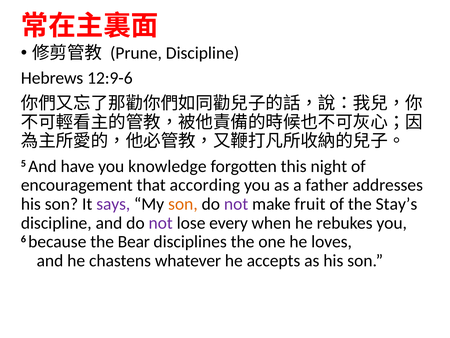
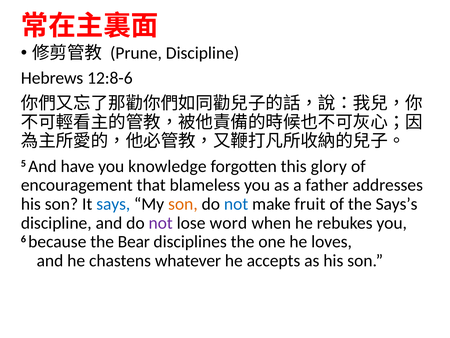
12:9-6: 12:9-6 -> 12:8-6 (110, 78)
night: night -> glory (329, 166)
according: according -> blameless (205, 185)
says colour: purple -> blue (113, 204)
not colour: purple -> blue (236, 204)
Stay’s: Stay’s -> Says’s (397, 204)
every: every -> word (228, 223)
